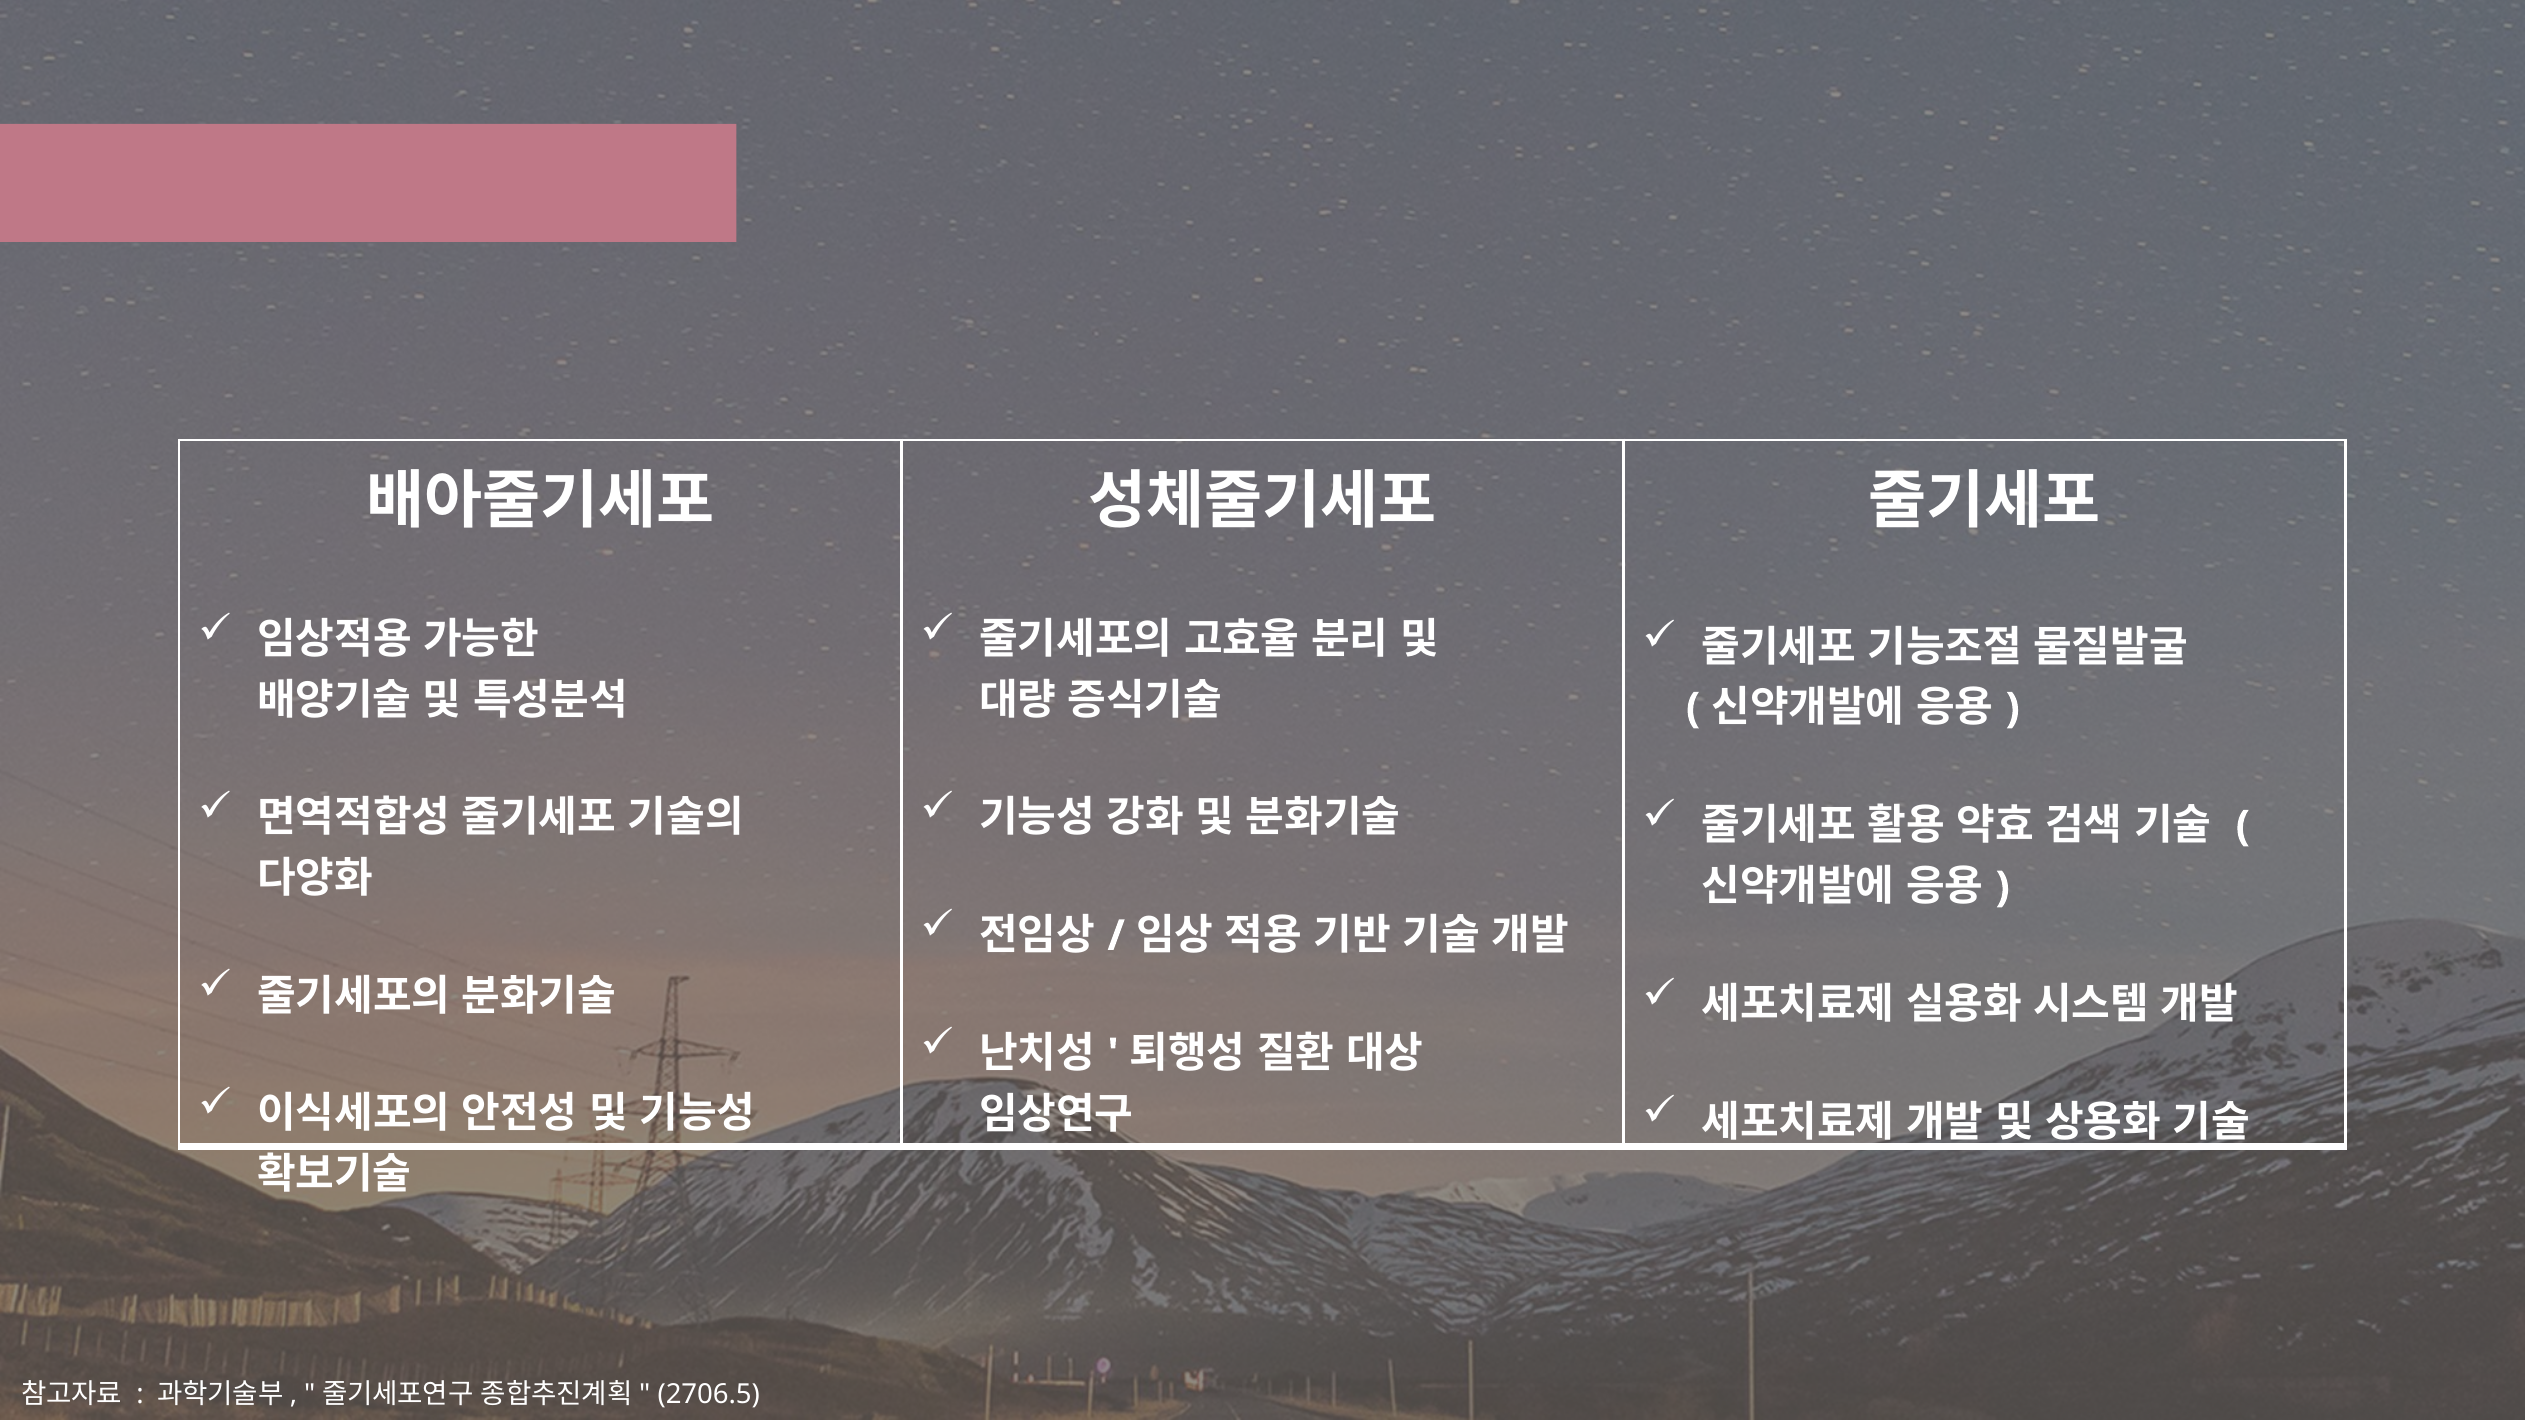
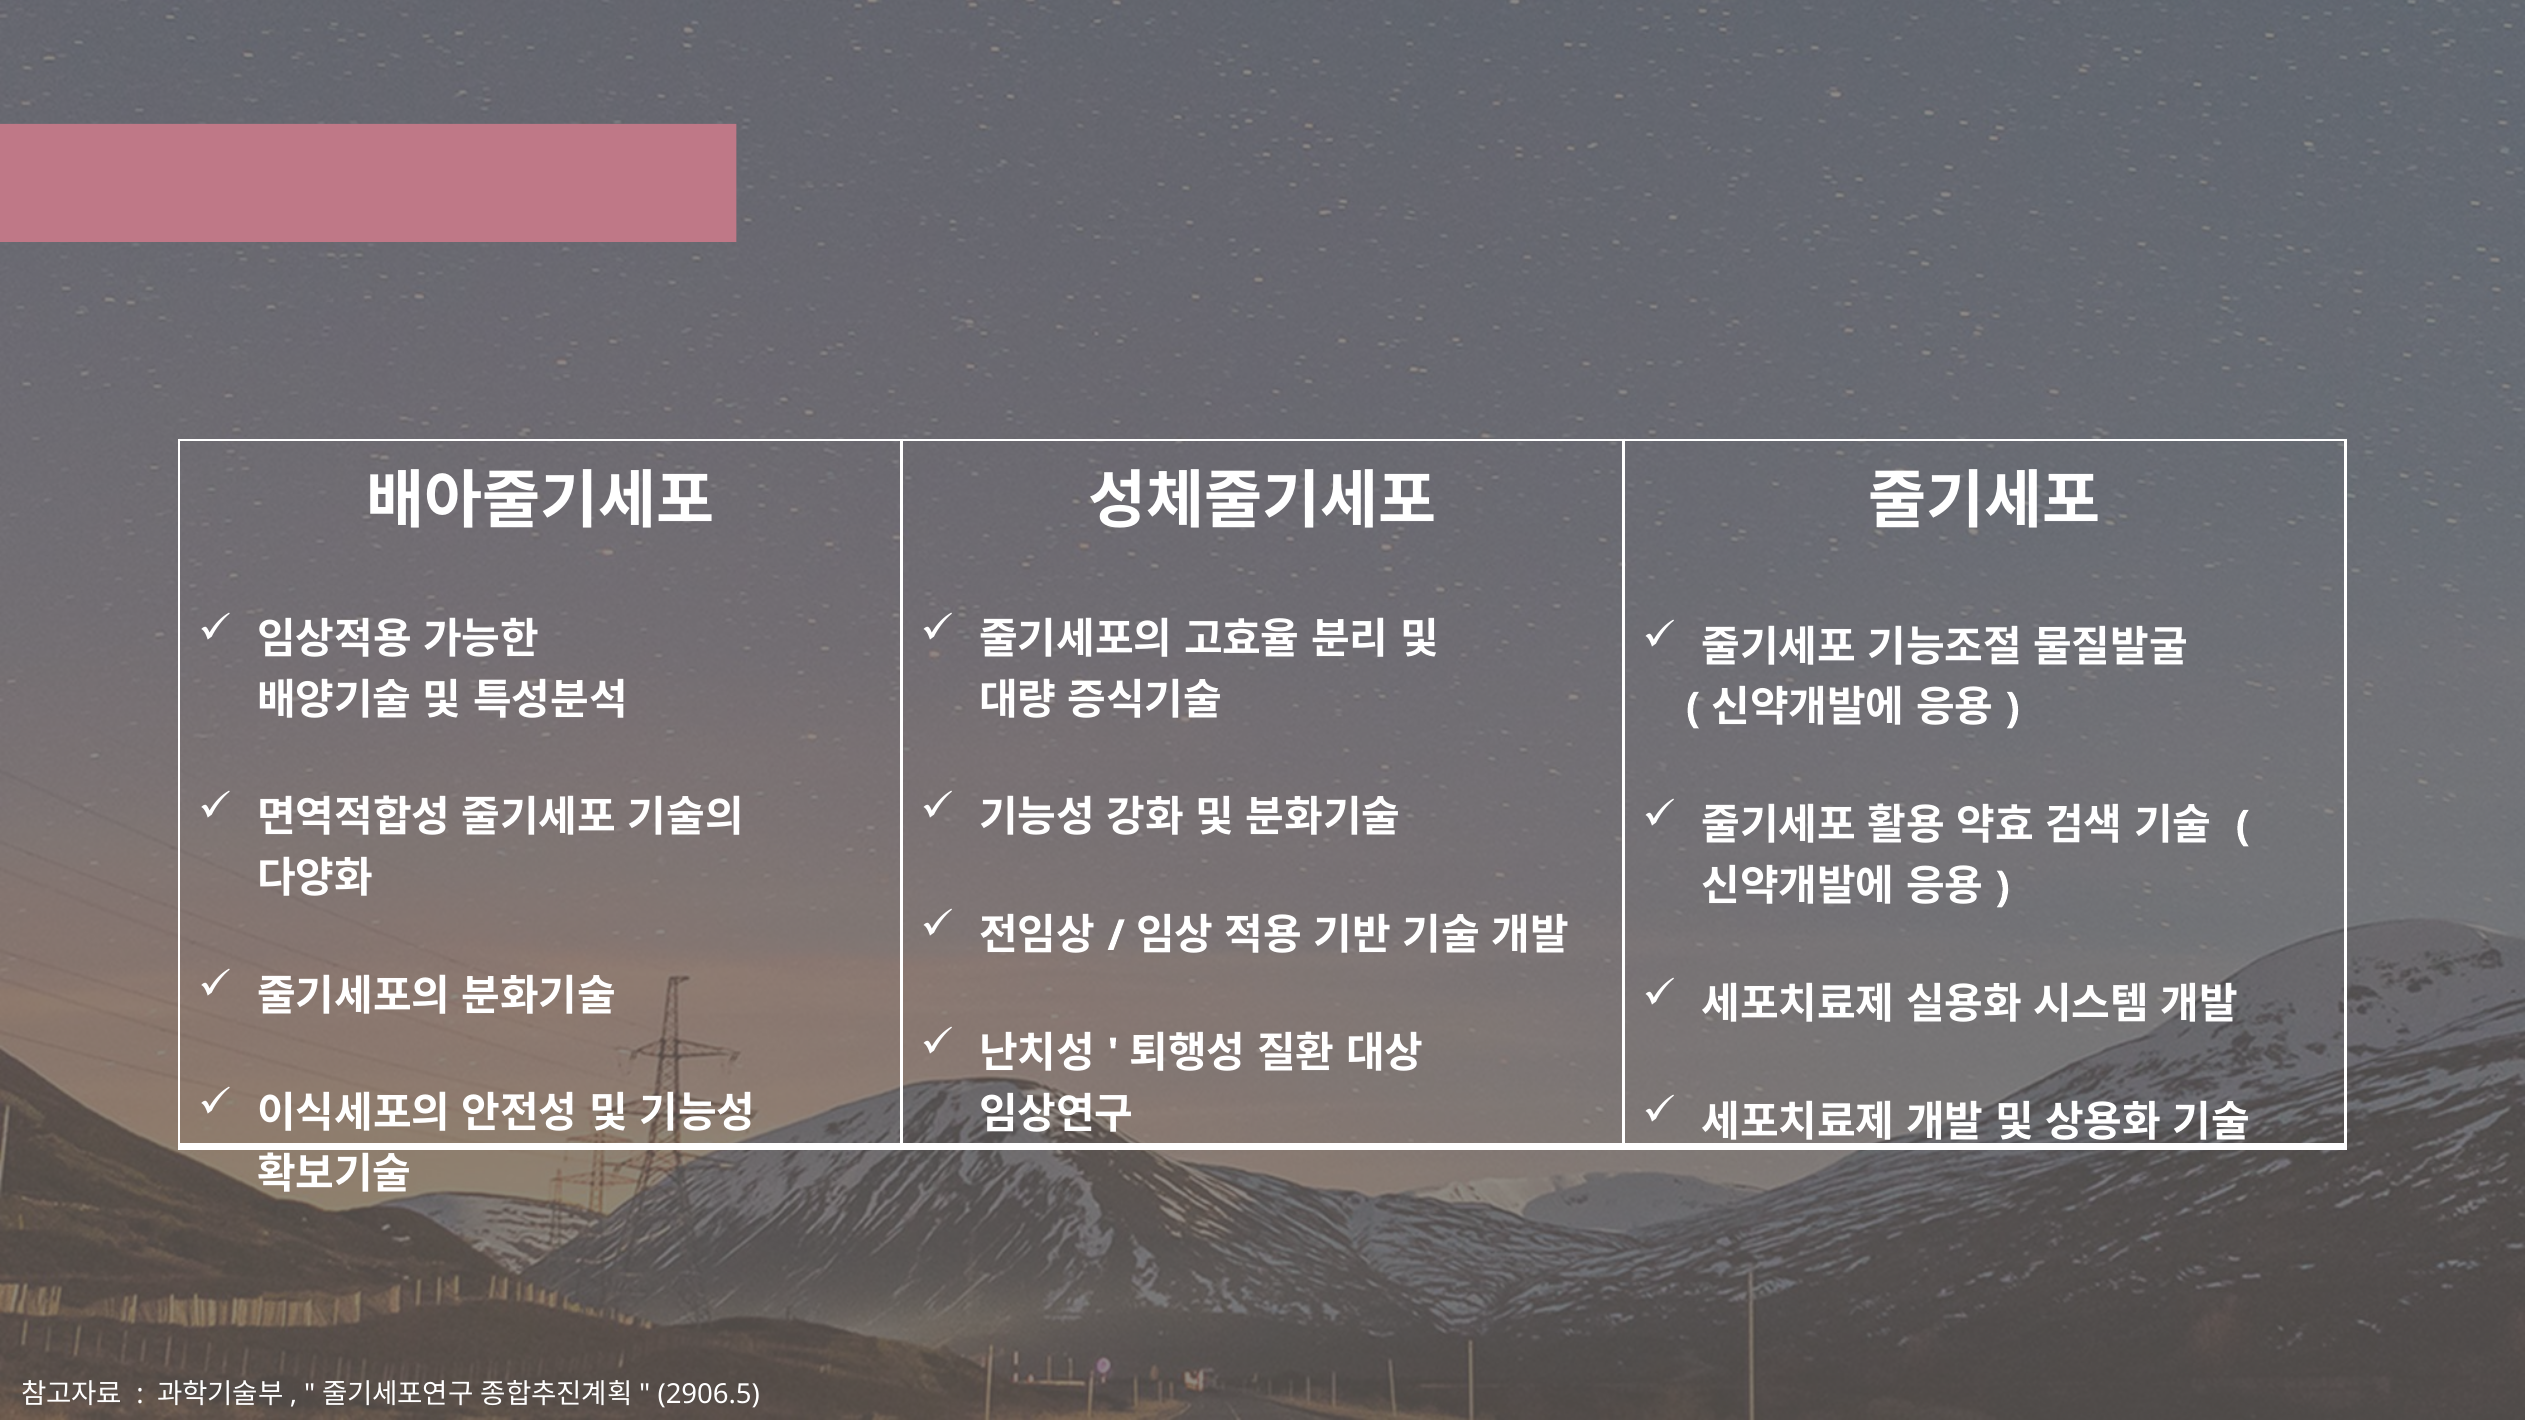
2706.5: 2706.5 -> 2906.5 (709, 1394)
